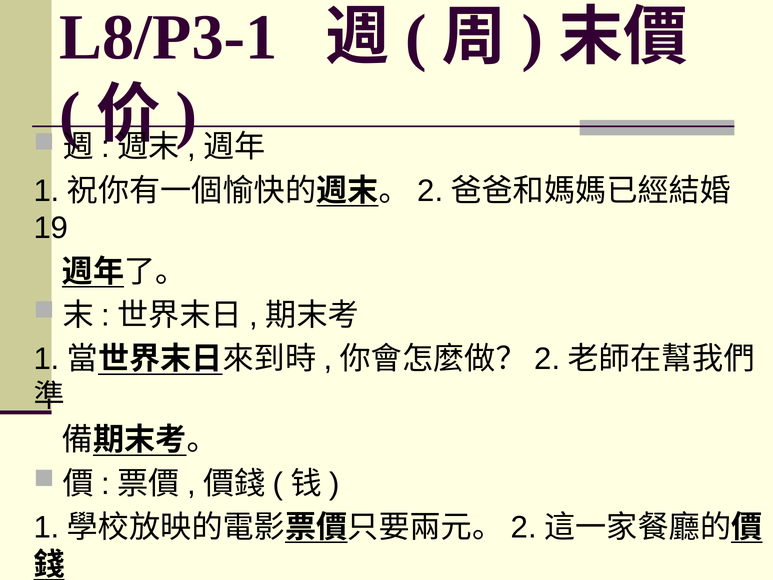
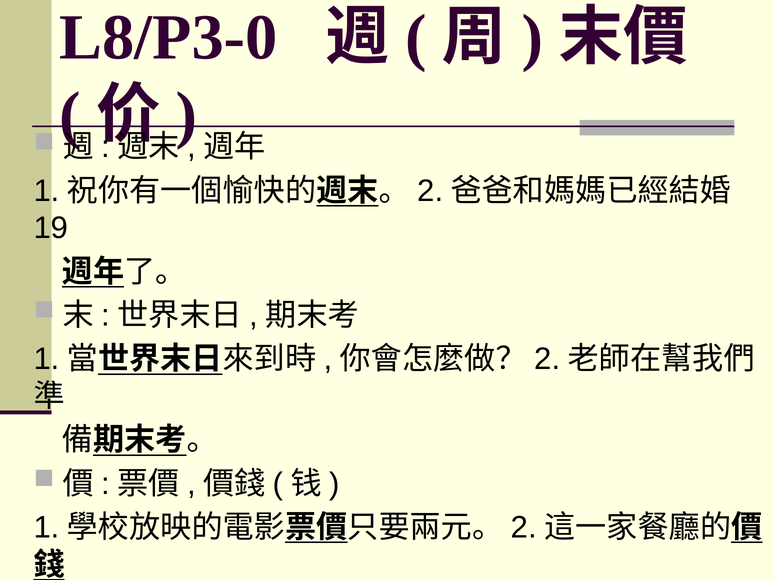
L8/P3-1: L8/P3-1 -> L8/P3-0 (168, 38)
